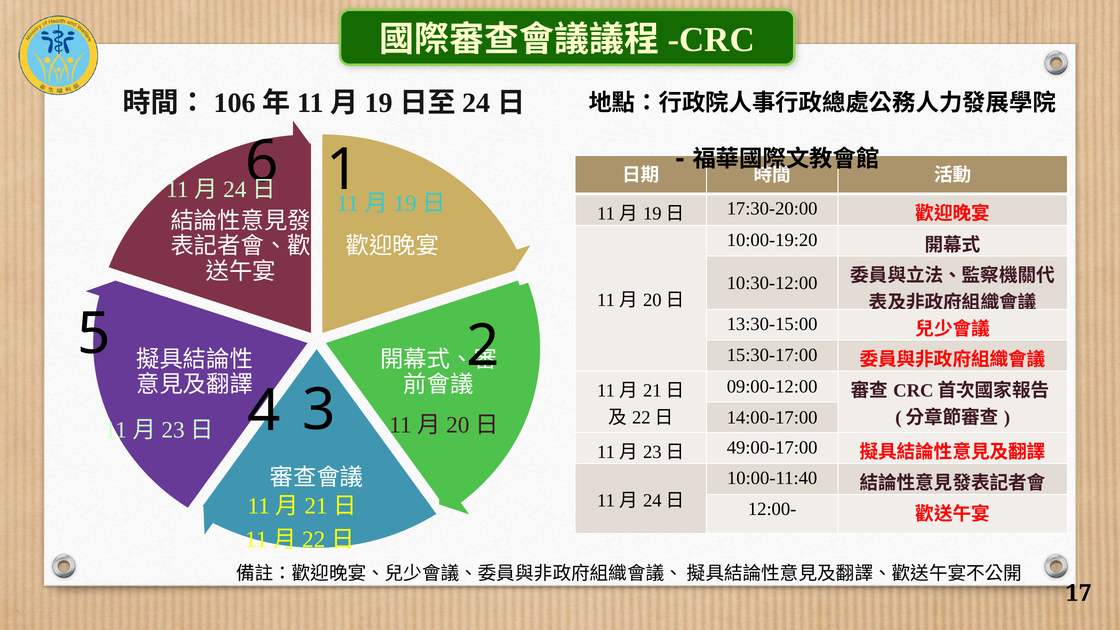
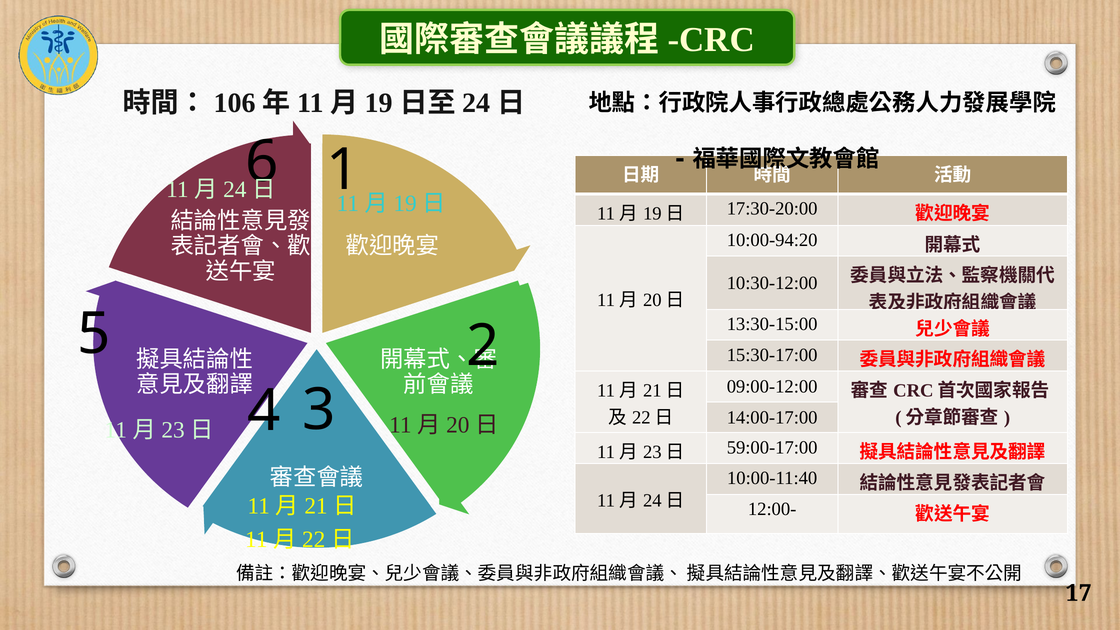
10:00-19:20: 10:00-19:20 -> 10:00-94:20 (772, 240)
49:00-17:00: 49:00-17:00 -> 59:00-17:00 (772, 447)
